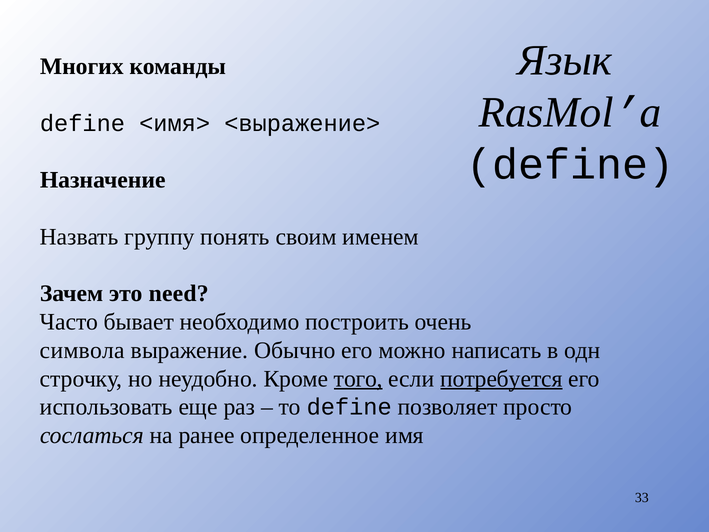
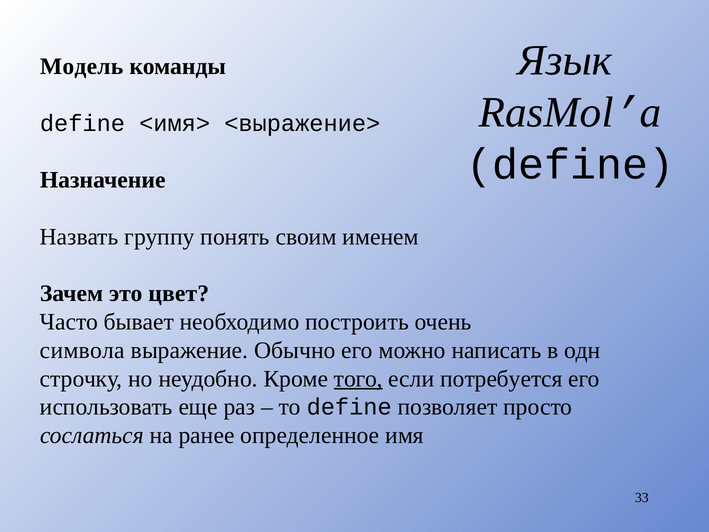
Многих: Многих -> Модель (82, 67)
need: need -> цвет (179, 293)
потребуется underline: present -> none (501, 379)
